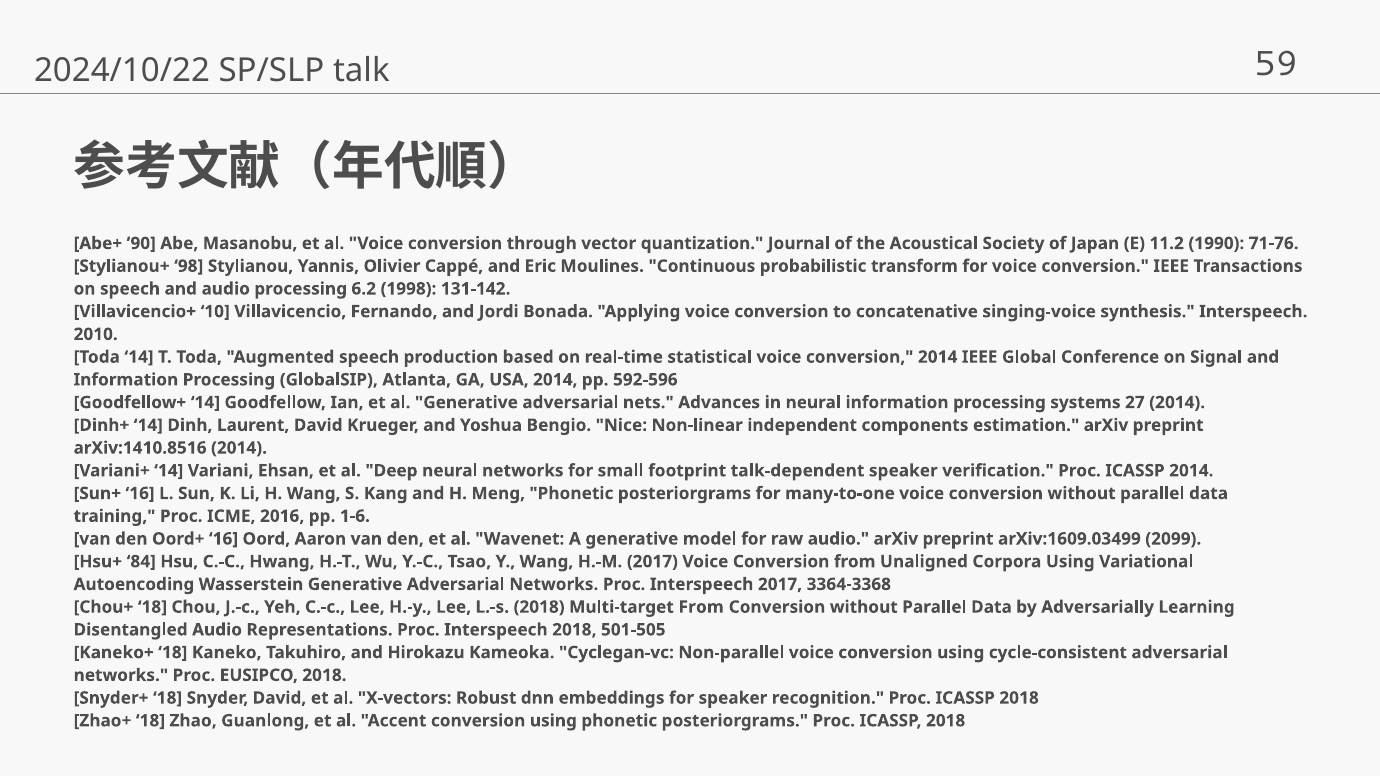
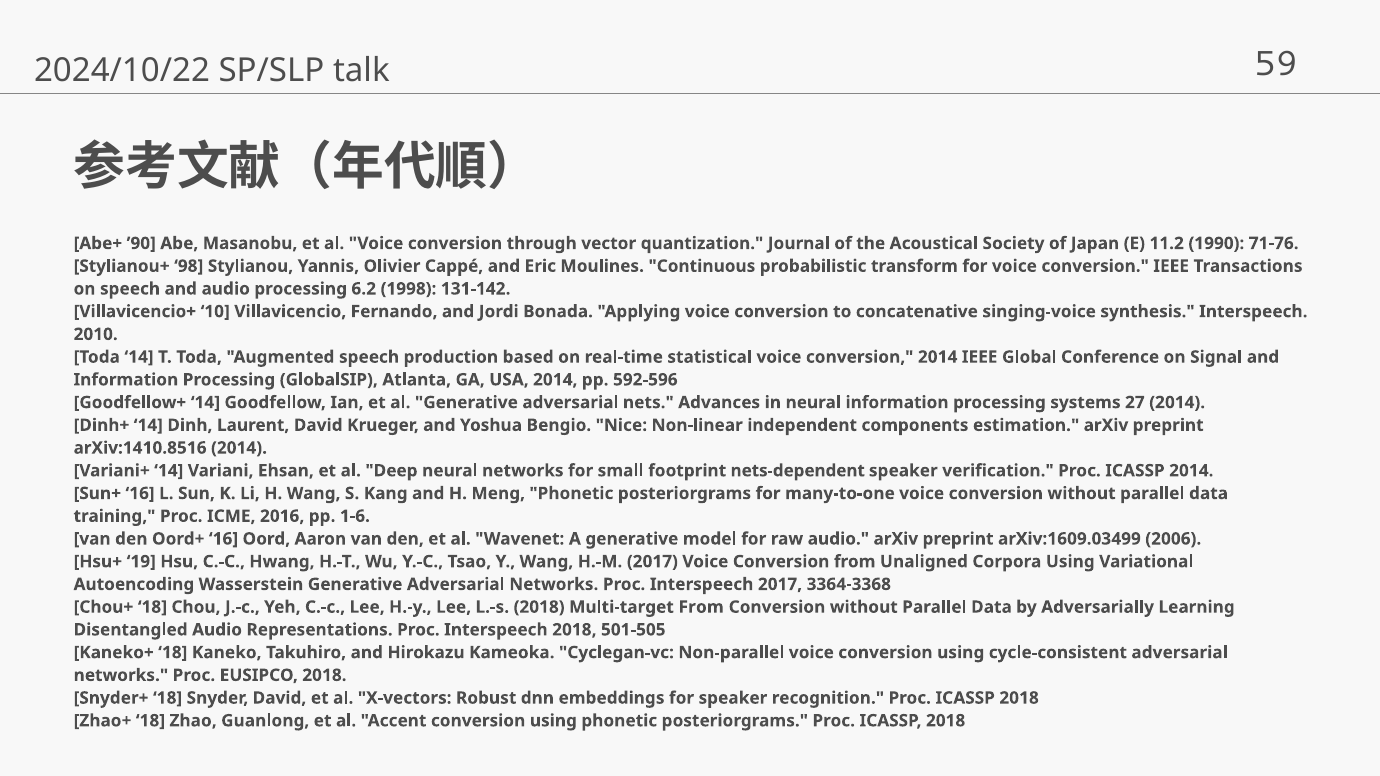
talk-dependent: talk-dependent -> nets-dependent (798, 471)
2099: 2099 -> 2006 (1173, 539)
84: 84 -> 19 (141, 562)
